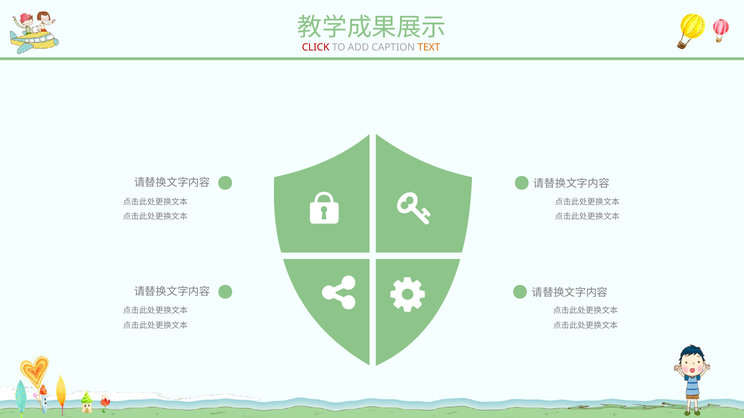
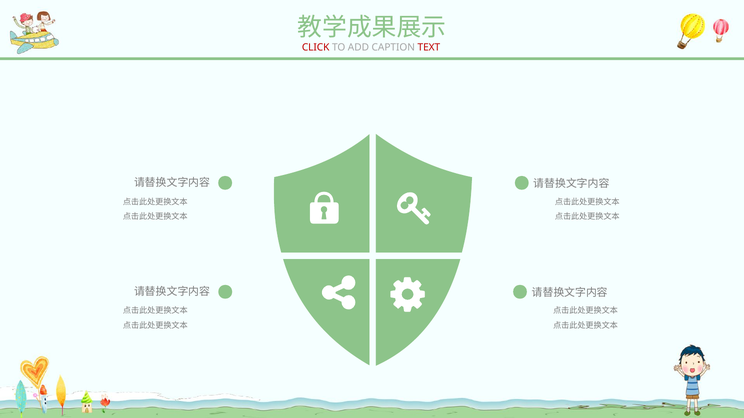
TEXT colour: orange -> red (429, 47)
